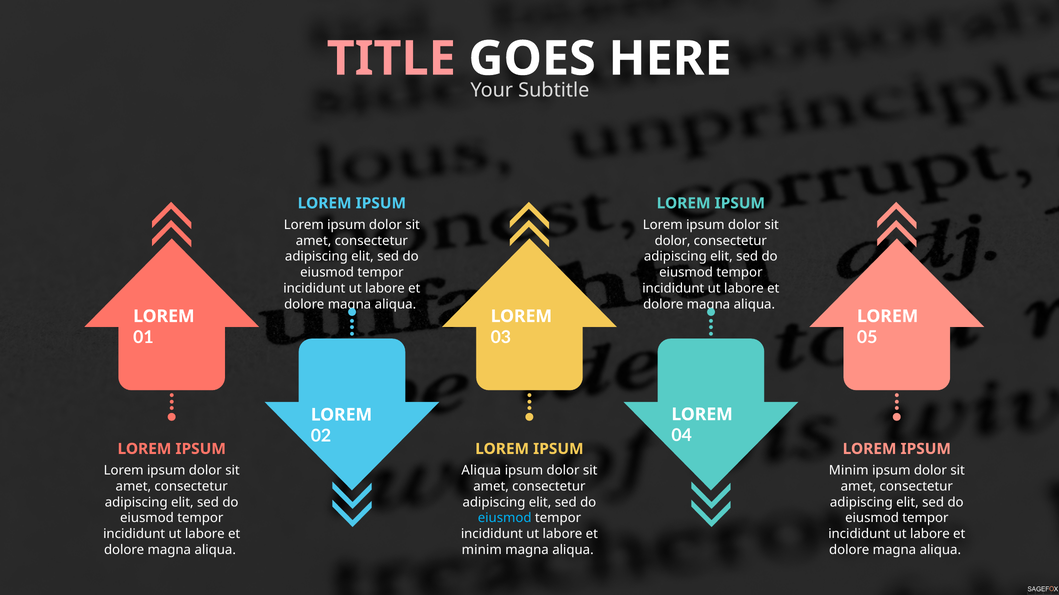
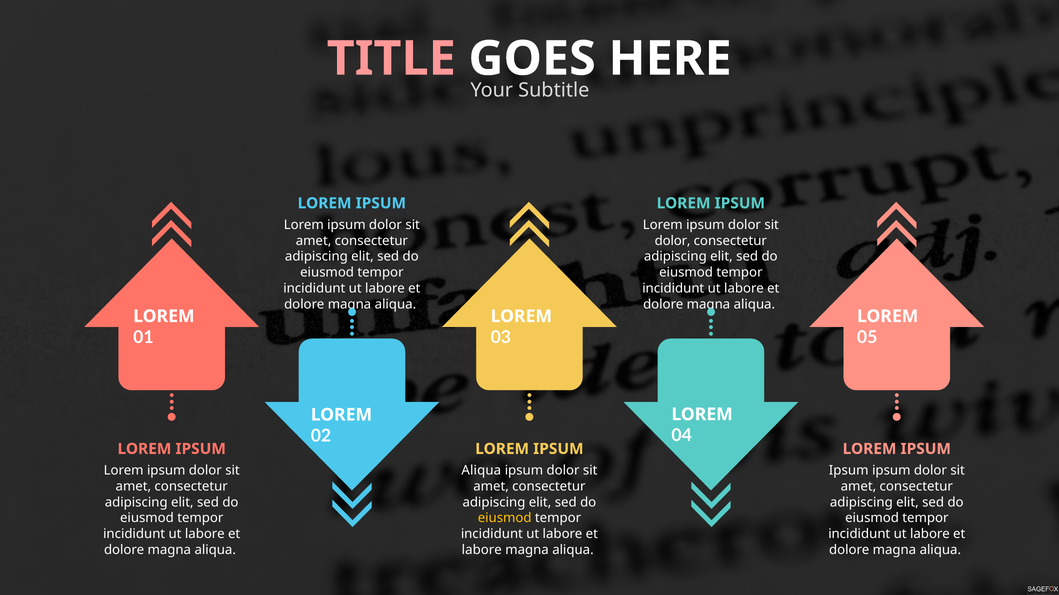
Minim: Minim -> Ipsum (849, 471)
eiusmod colour: light blue -> yellow (505, 519)
minim: minim -> labore (482, 550)
